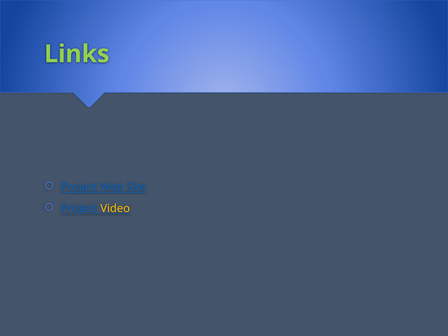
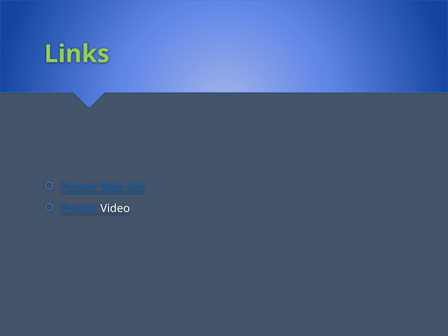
Video colour: yellow -> white (115, 208)
